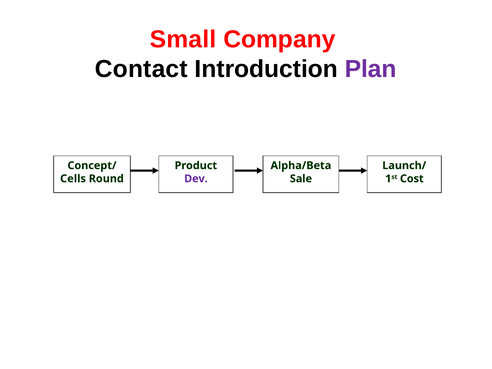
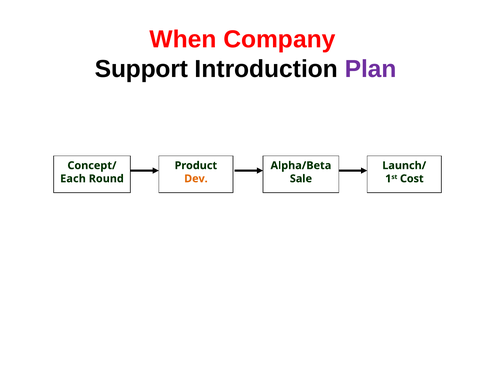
Small: Small -> When (183, 39)
Contact: Contact -> Support (141, 69)
Cells: Cells -> Each (73, 179)
Dev colour: purple -> orange (196, 179)
